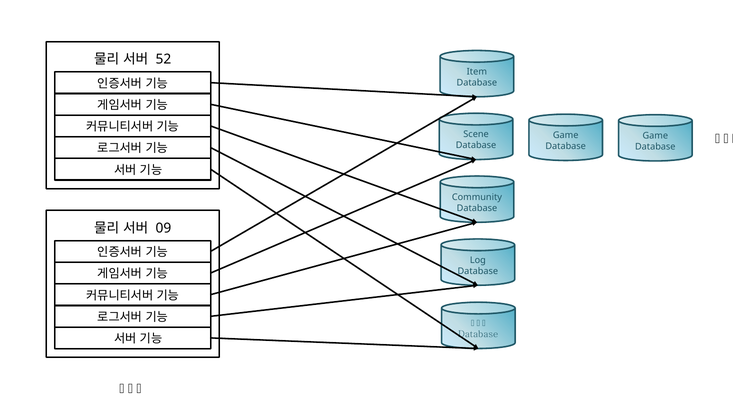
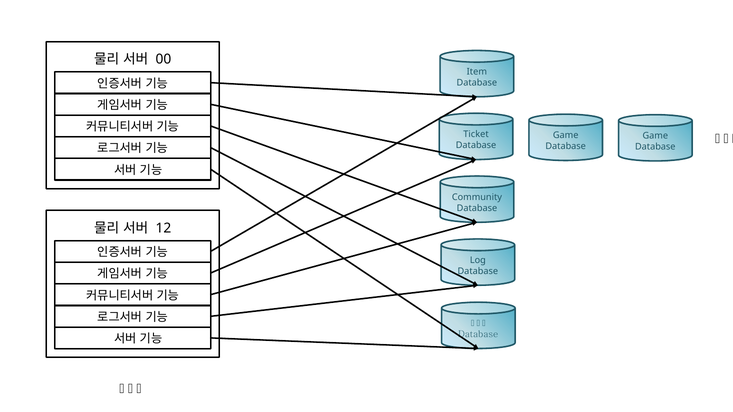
52: 52 -> 00 (163, 59)
Scene: Scene -> Ticket (476, 135)
09: 09 -> 12 (163, 228)
